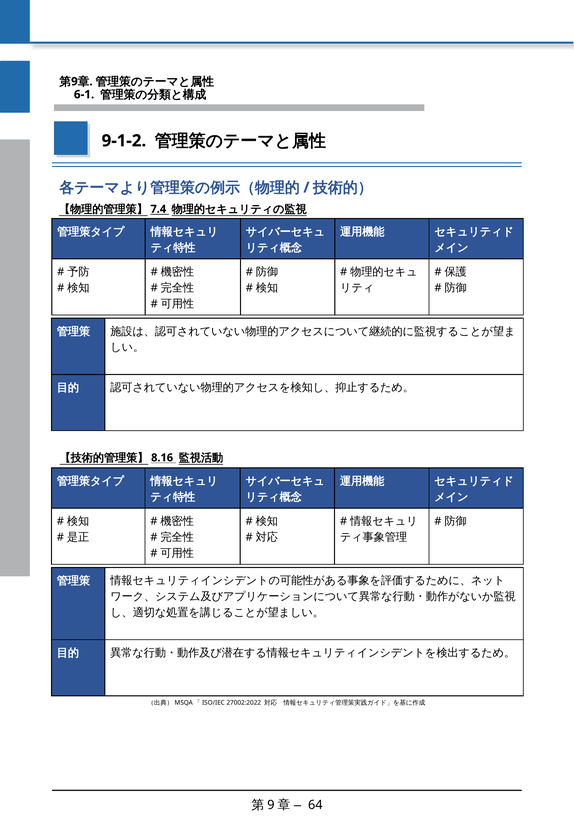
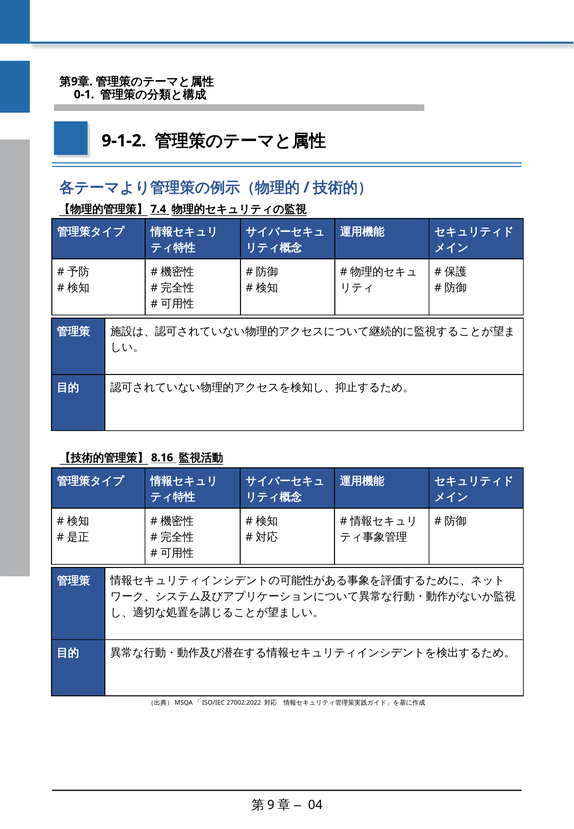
6-1: 6-1 -> 0-1 (84, 94)
64: 64 -> 04 (315, 805)
